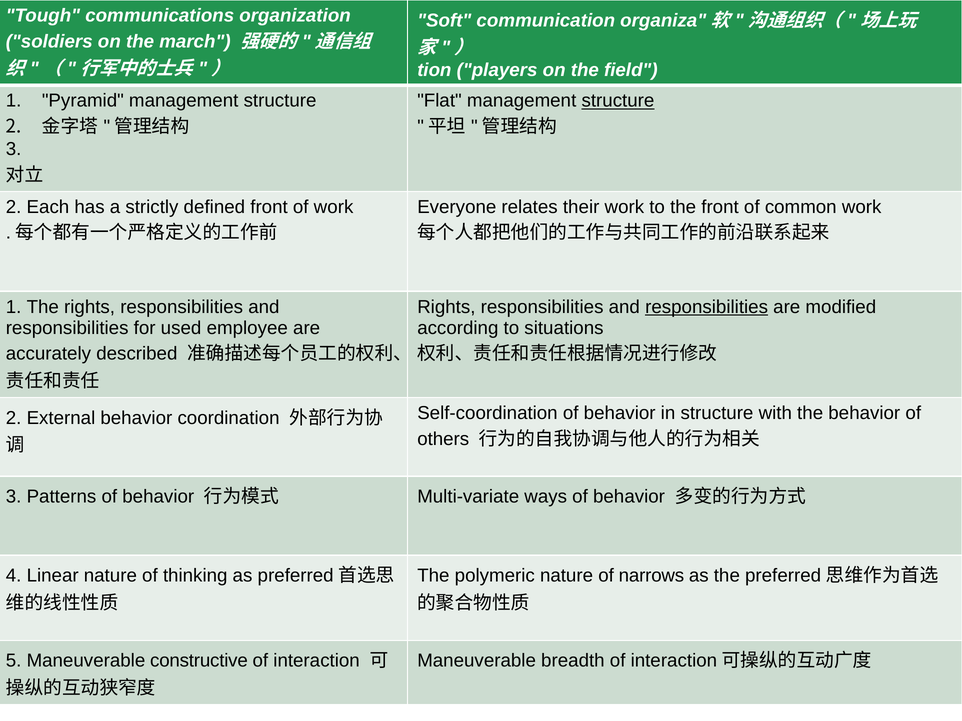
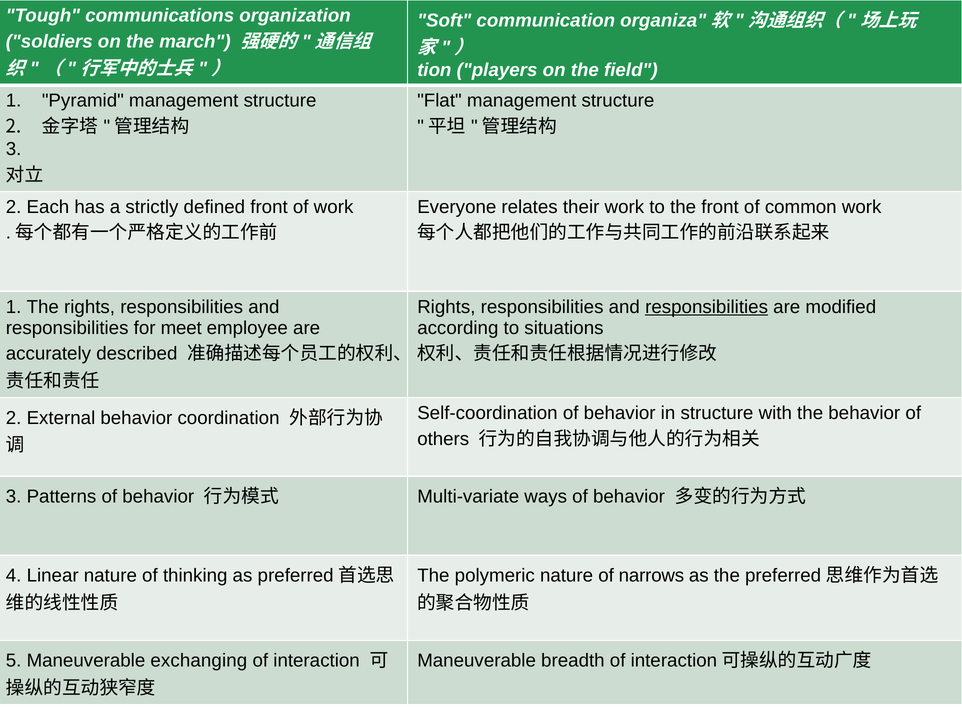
structure underline: present -> none (618, 101)
used: used -> meet (181, 328)
constructive: constructive -> exchanging (199, 661)
